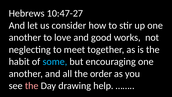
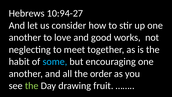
10:47-27: 10:47-27 -> 10:94-27 (65, 13)
the colour: pink -> light green (32, 86)
help: help -> fruit (103, 86)
